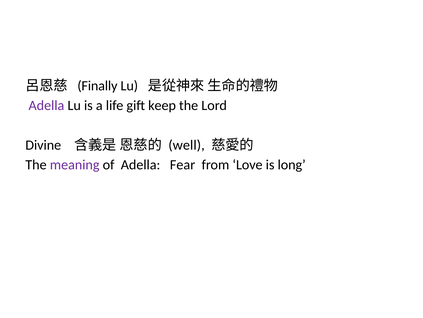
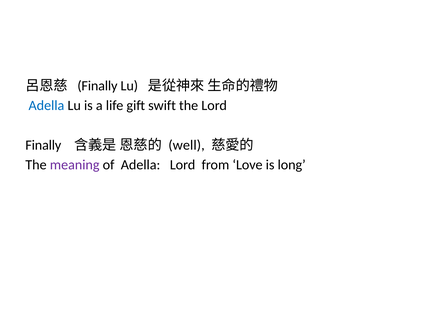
Adella colour: purple -> blue (46, 105)
keep: keep -> swift (162, 105)
Divine: Divine -> Finally (43, 145)
Adella Fear: Fear -> Lord (183, 165)
